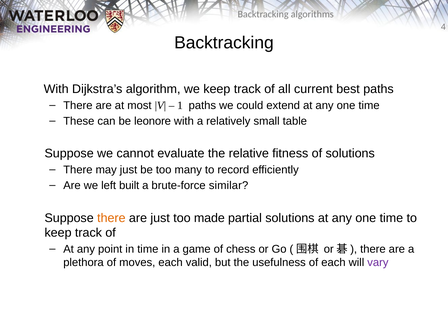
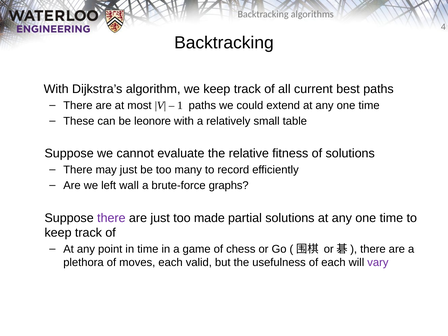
built: built -> wall (129, 185)
similar: similar -> graphs (229, 185)
there colour: orange -> purple (111, 218)
